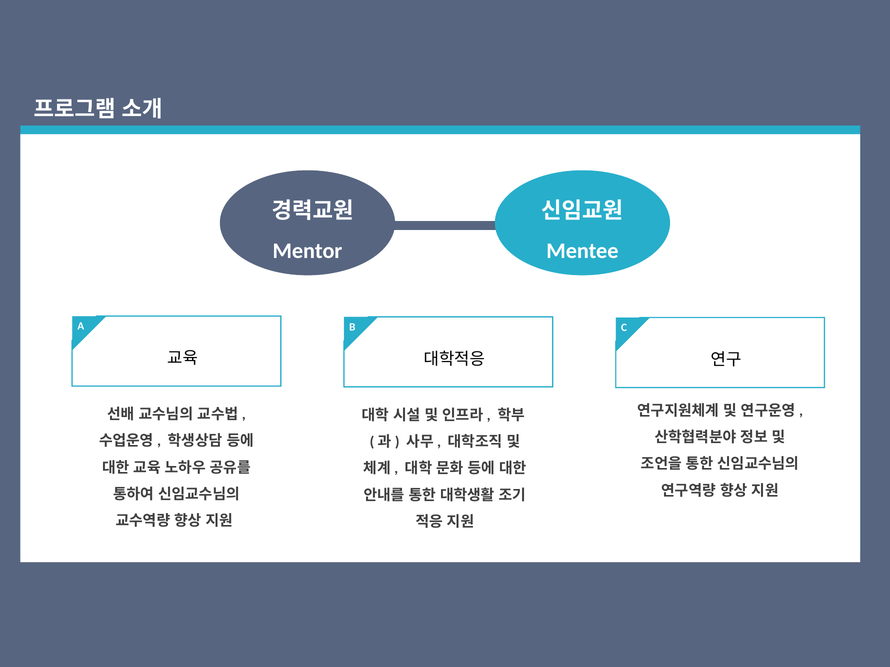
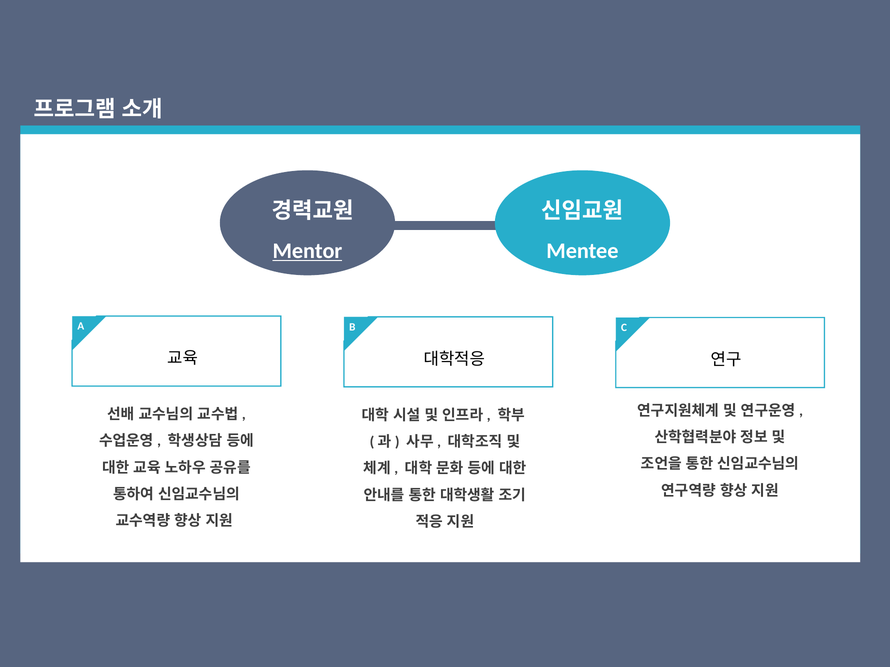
Mentor underline: none -> present (307, 251)
